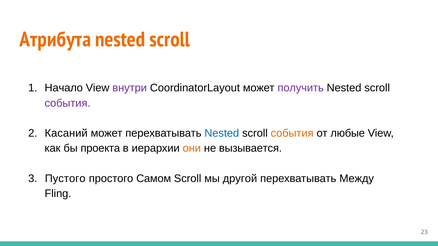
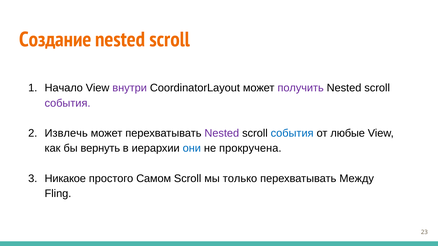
Атрибута: Атрибута -> Создание (55, 40)
Касаний: Касаний -> Извлечь (66, 133)
Nested colour: blue -> purple (222, 133)
события colour: orange -> blue (292, 133)
проекта: проекта -> вернуть (100, 149)
они colour: orange -> blue (192, 149)
вызывается: вызывается -> прокручена (250, 149)
Пустого: Пустого -> Никакое (65, 179)
другой: другой -> только (240, 179)
